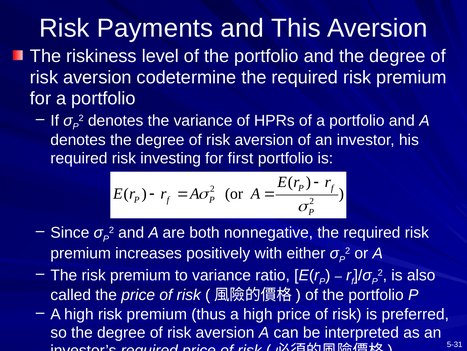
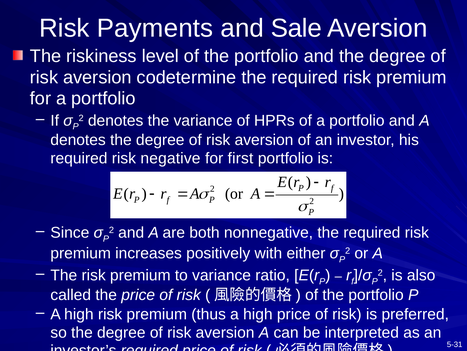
This: This -> Sale (296, 28)
investing: investing -> negative (170, 158)
